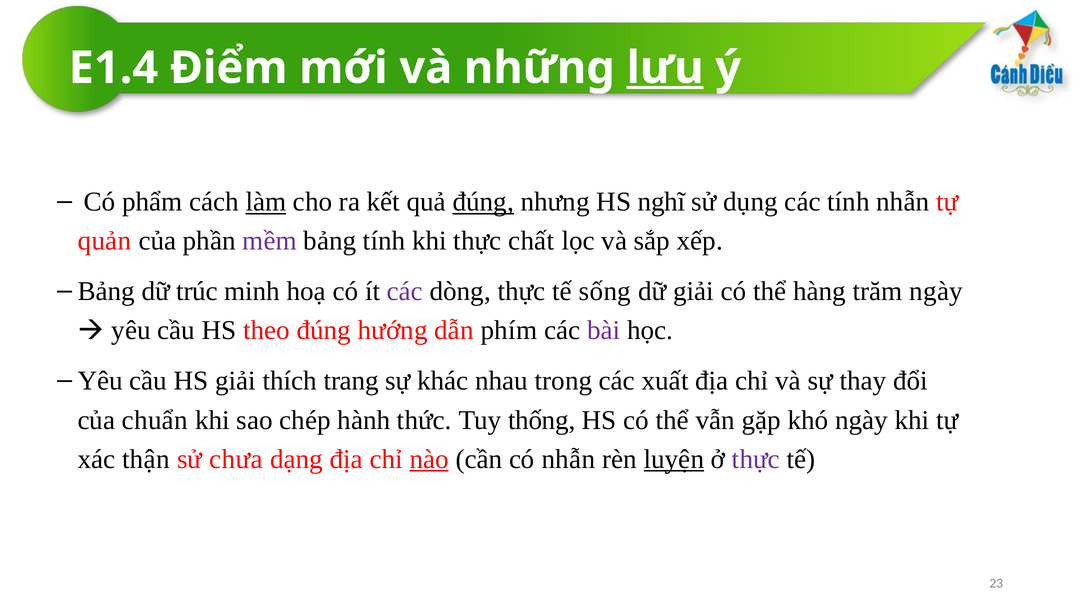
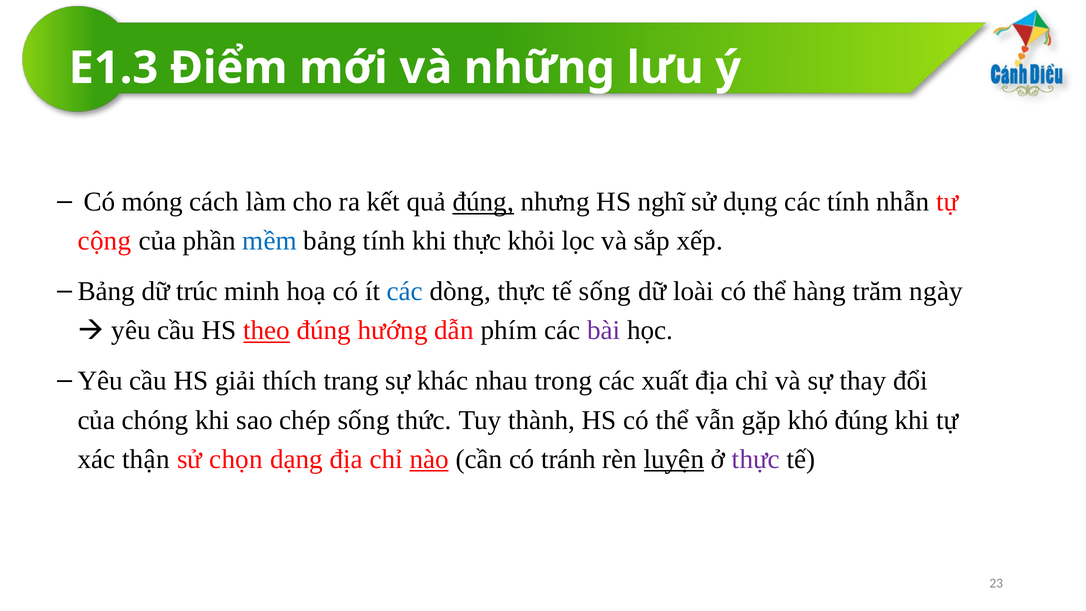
E1.4: E1.4 -> E1.3 (113, 68)
lưu underline: present -> none (665, 68)
phẩm: phẩm -> móng (152, 202)
làm underline: present -> none (266, 202)
quản: quản -> cộng (105, 241)
mềm colour: purple -> blue (270, 241)
chất: chất -> khỏi (532, 241)
các colour: purple -> blue (405, 291)
dữ giải: giải -> loài (694, 291)
theo underline: none -> present (267, 330)
chuẩn: chuẩn -> chóng (155, 420)
chép hành: hành -> sống (364, 420)
thống: thống -> thành (542, 420)
khó ngày: ngày -> đúng (862, 420)
chưa: chưa -> chọn (236, 459)
có nhẫn: nhẫn -> tránh (569, 459)
